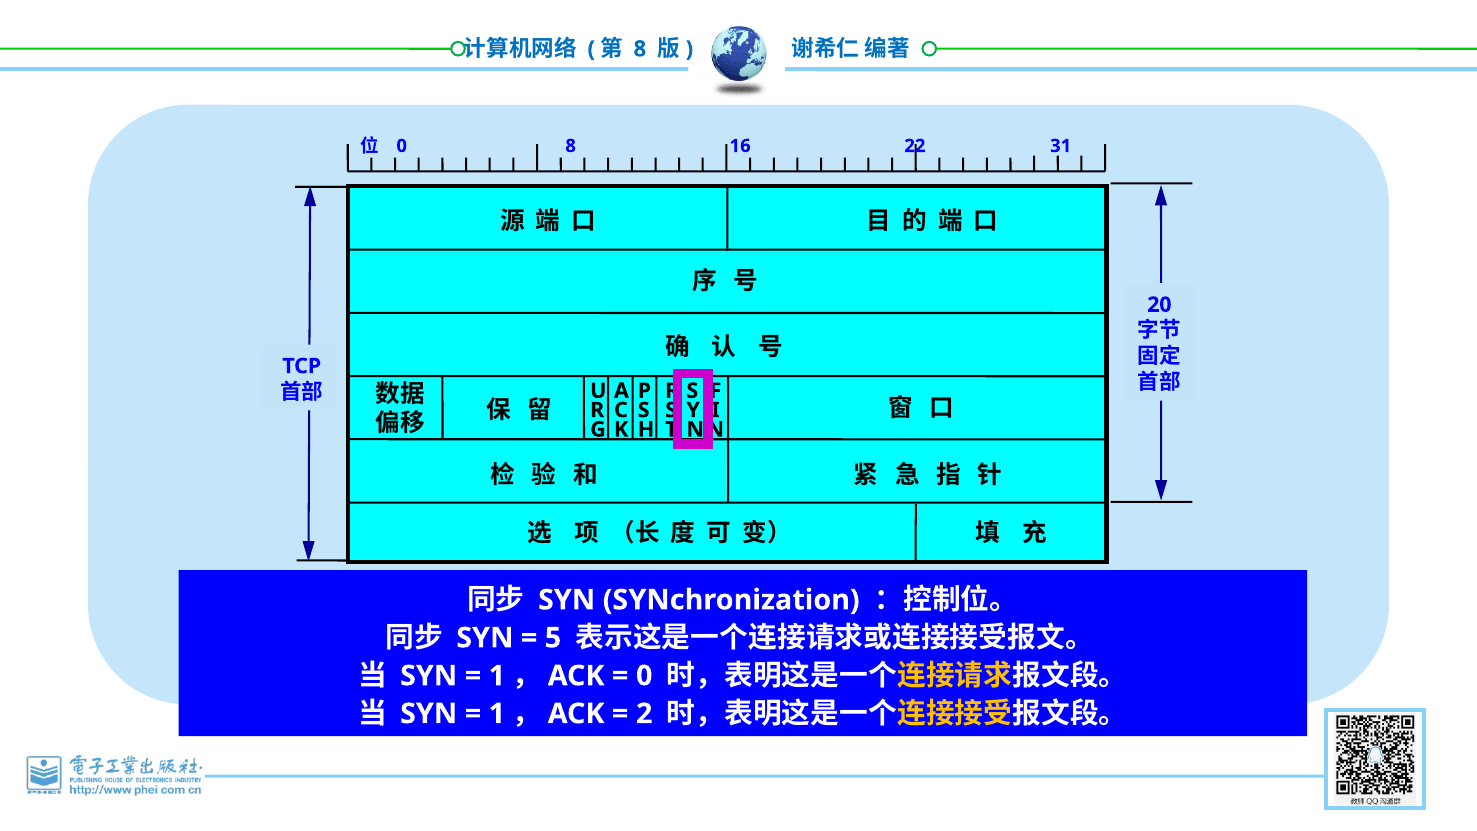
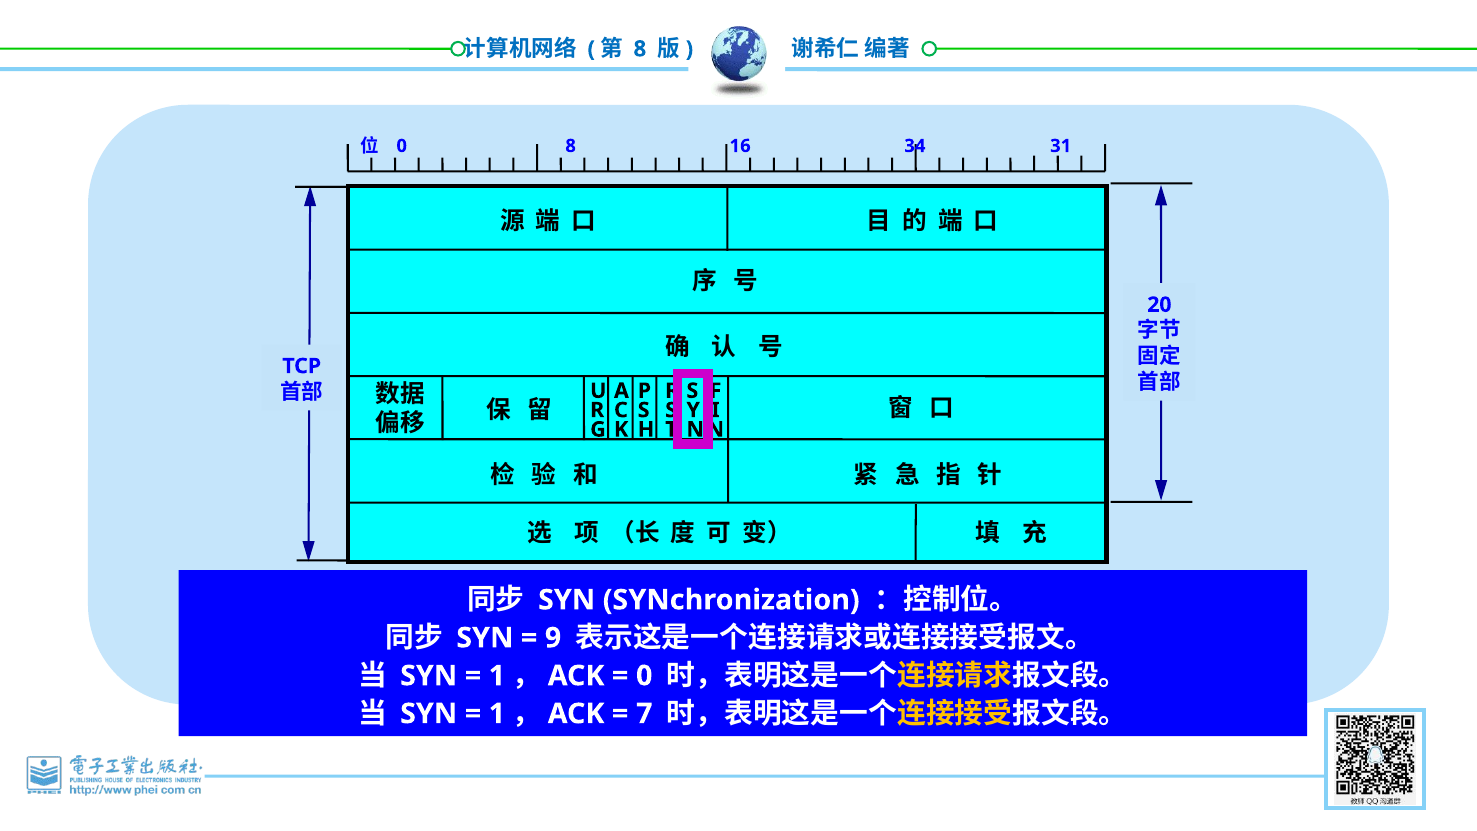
22: 22 -> 34 (915, 146)
5: 5 -> 9 (553, 638)
2: 2 -> 7 (644, 714)
